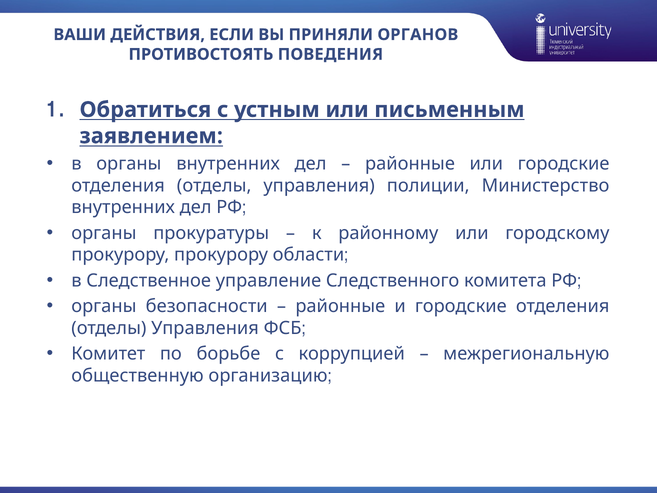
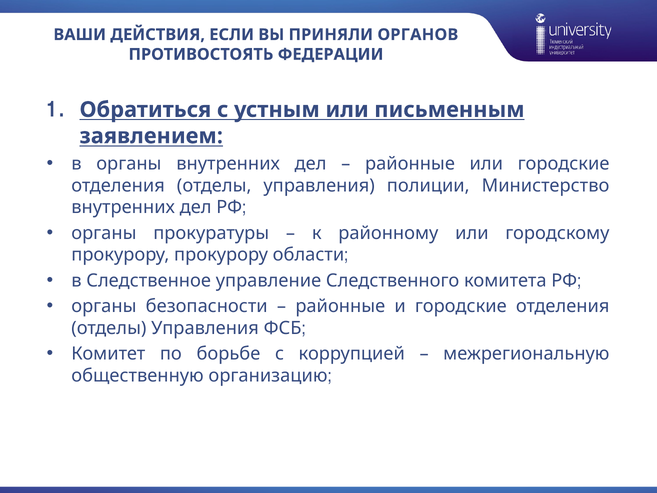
ПОВЕДЕНИЯ: ПОВЕДЕНИЯ -> ФЕДЕРАЦИИ (331, 54)
